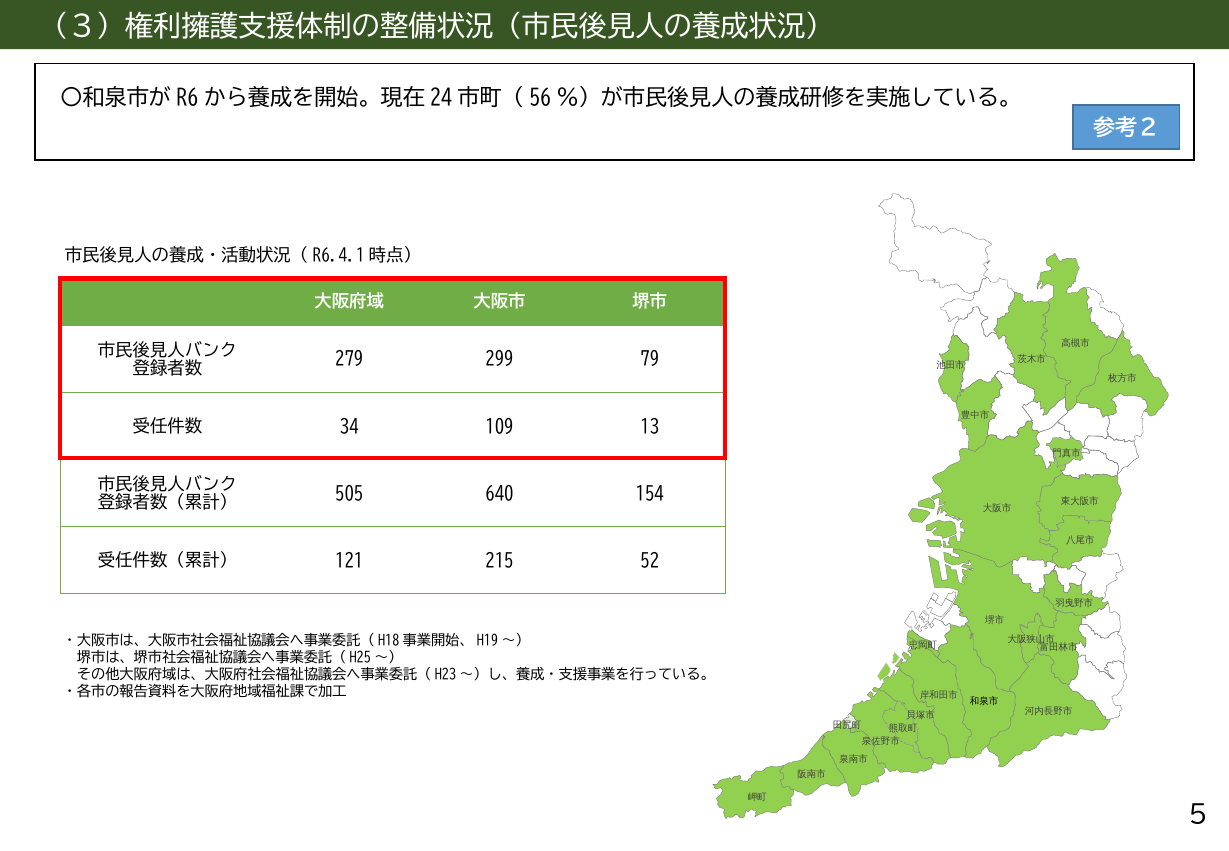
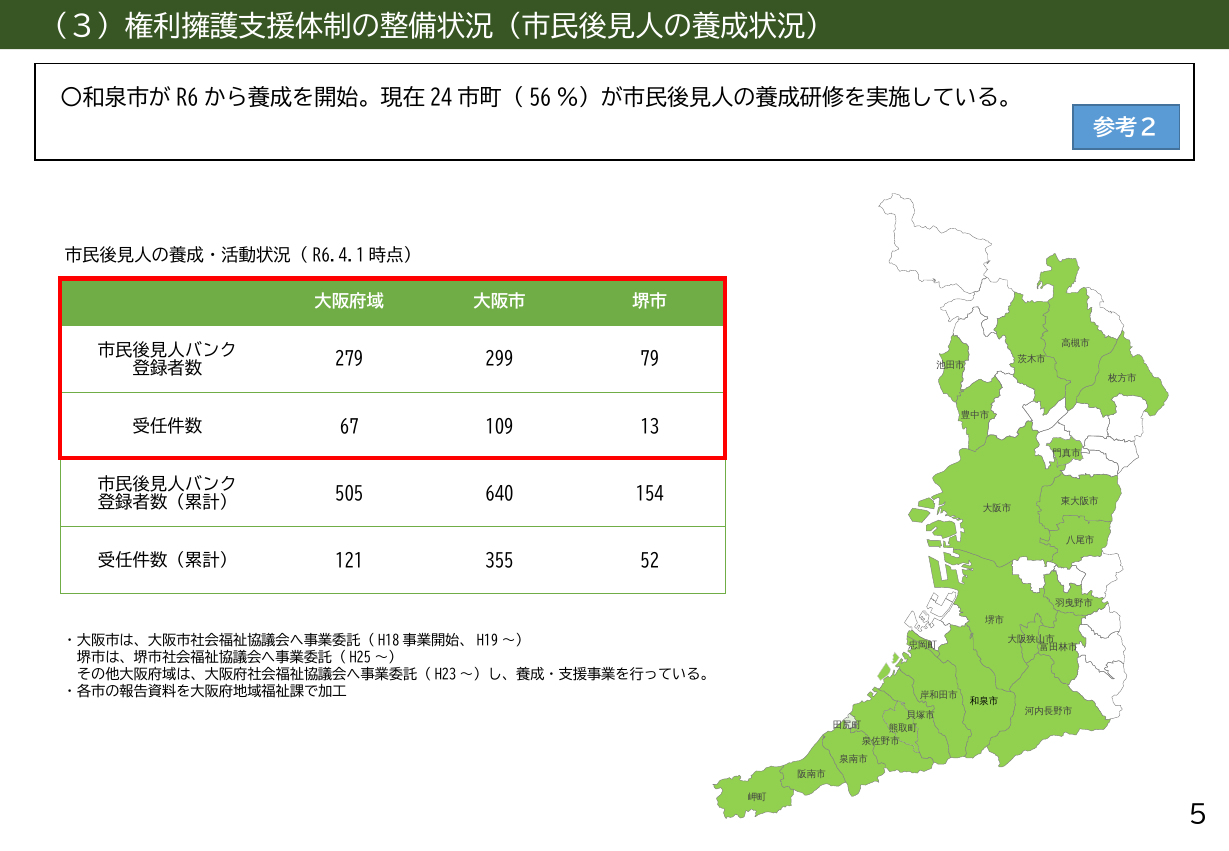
34: 34 -> 67 (349, 427)
215: 215 -> 355 (500, 561)
